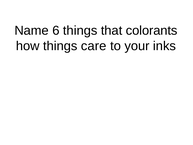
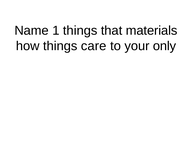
6: 6 -> 1 (56, 31)
colorants: colorants -> materials (152, 31)
inks: inks -> only (164, 46)
